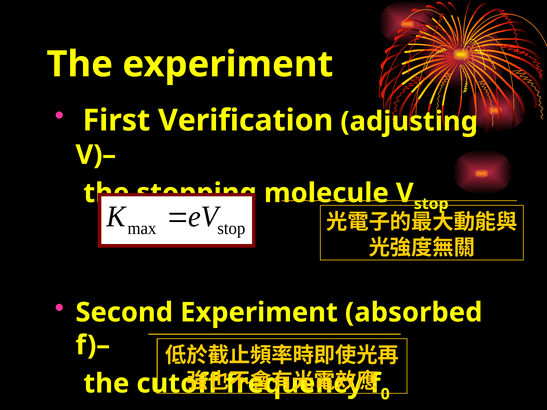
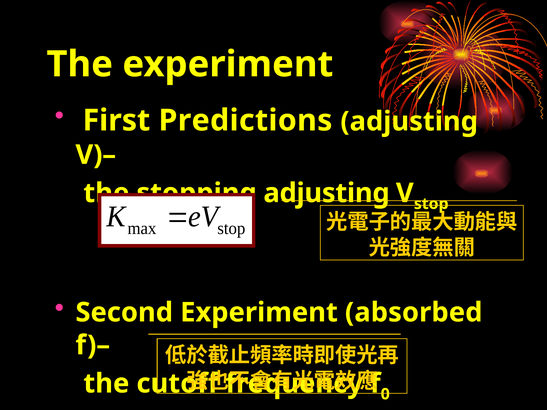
Verification: Verification -> Predictions (245, 121)
molecule: molecule -> adjusting (327, 193)
